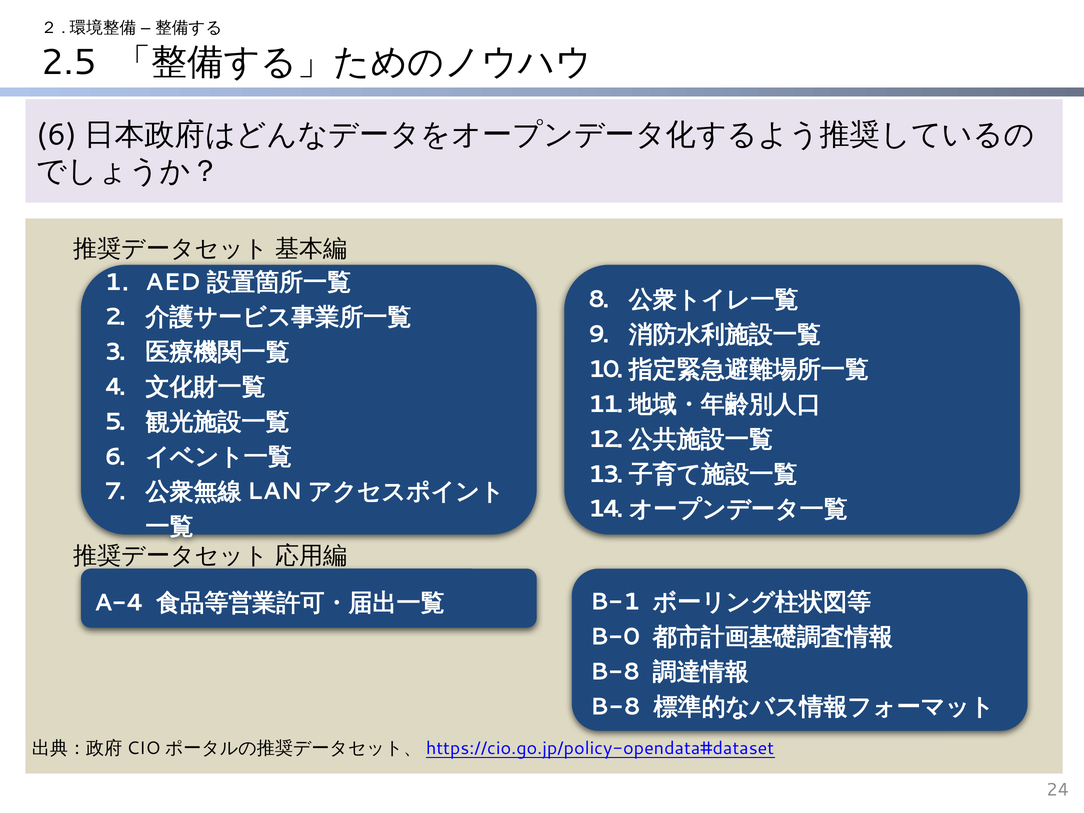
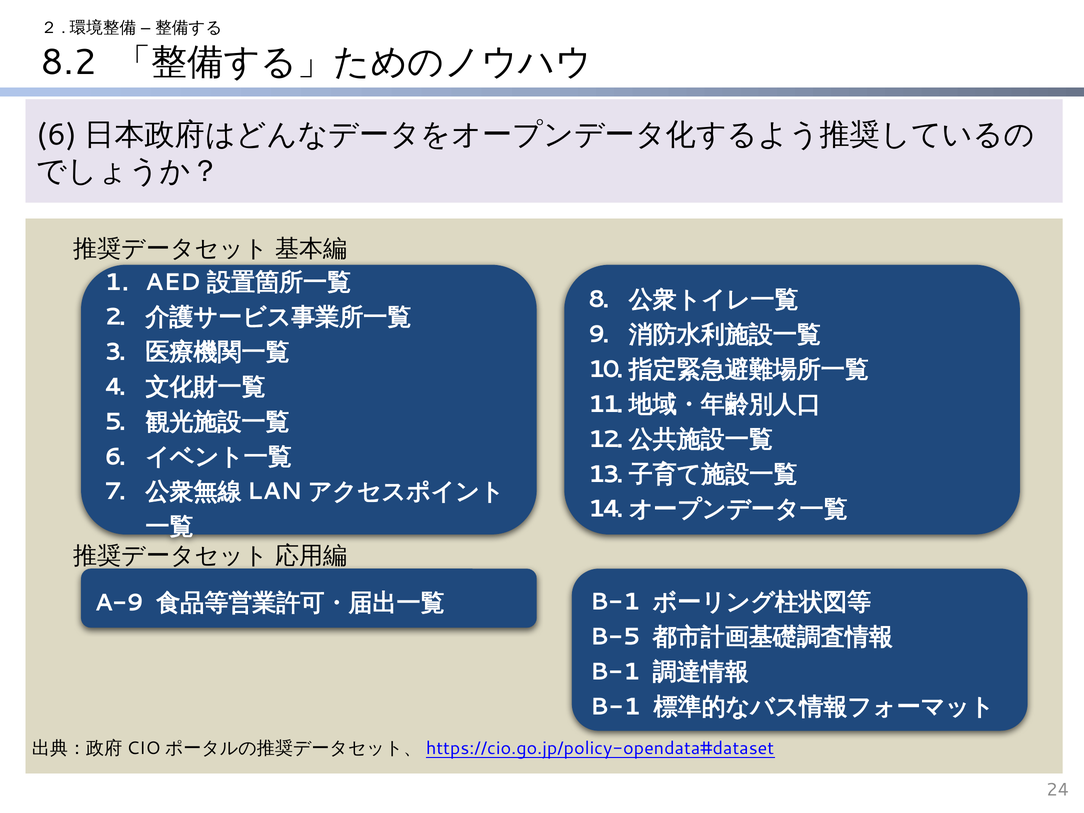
2.5: 2.5 -> 8.2 (69, 62)
A-4: A-4 -> A-9 (119, 603)
B-0: B-0 -> B-5 (615, 637)
B-8: B-8 -> B-1 (615, 672)
B-8: B-8 -> B-1 (616, 707)
